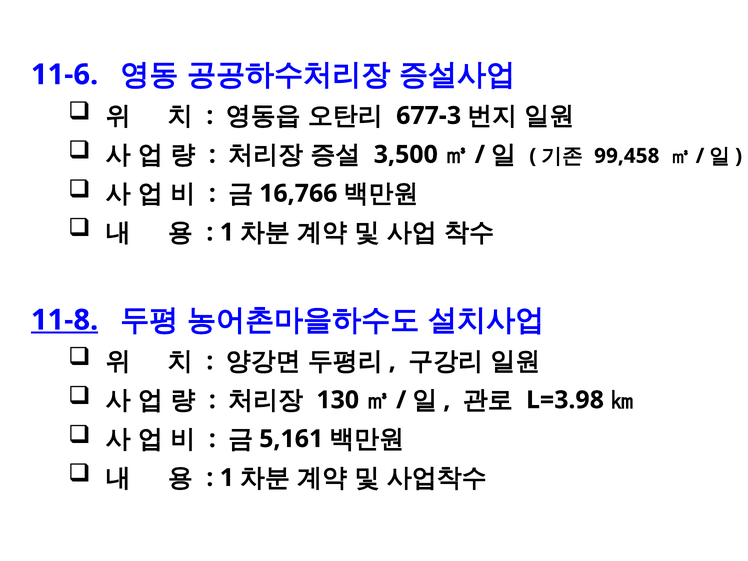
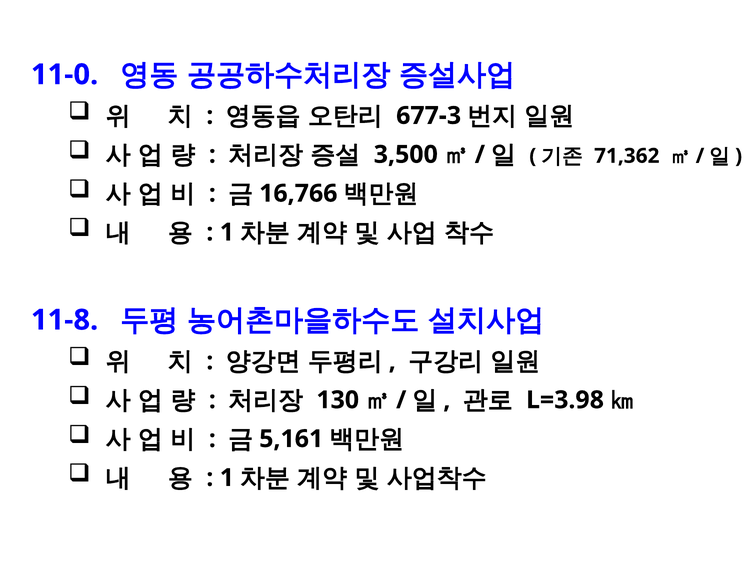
11-6: 11-6 -> 11-0 (65, 75)
99,458: 99,458 -> 71,362 (627, 156)
11-8 underline: present -> none (65, 320)
